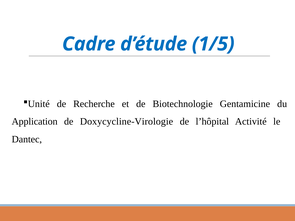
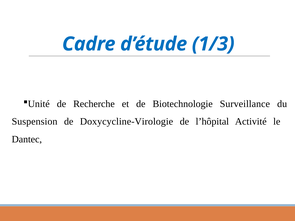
1/5: 1/5 -> 1/3 (213, 44)
Gentamicine: Gentamicine -> Surveillance (245, 104)
Application: Application -> Suspension (35, 122)
